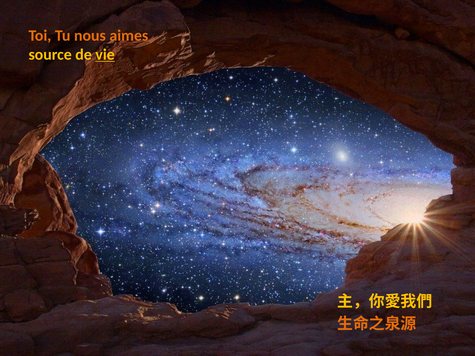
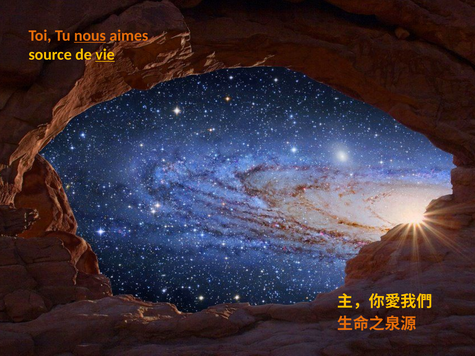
nous underline: none -> present (90, 36)
